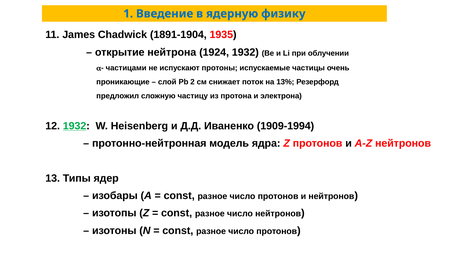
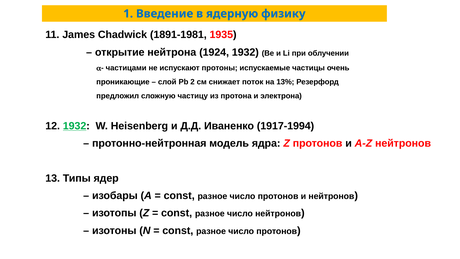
1891-1904: 1891-1904 -> 1891-1981 (178, 35)
1909-1994: 1909-1994 -> 1917-1994 (286, 126)
